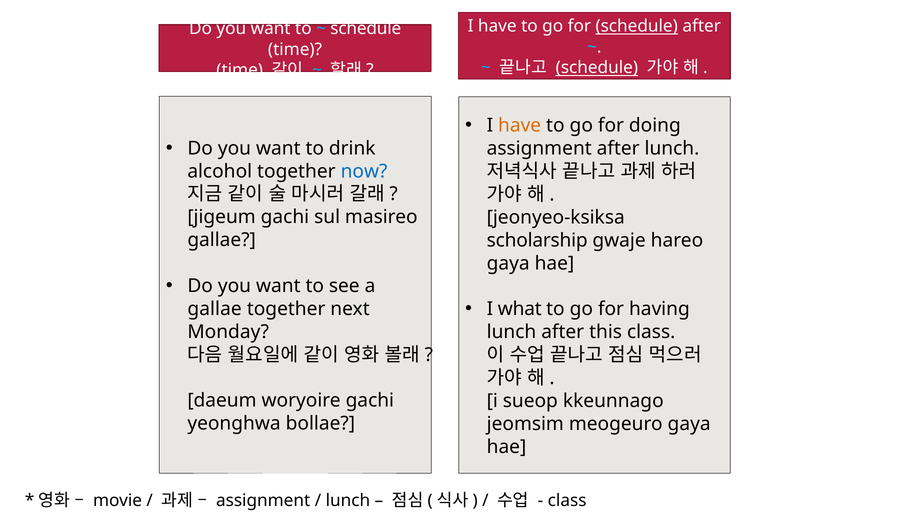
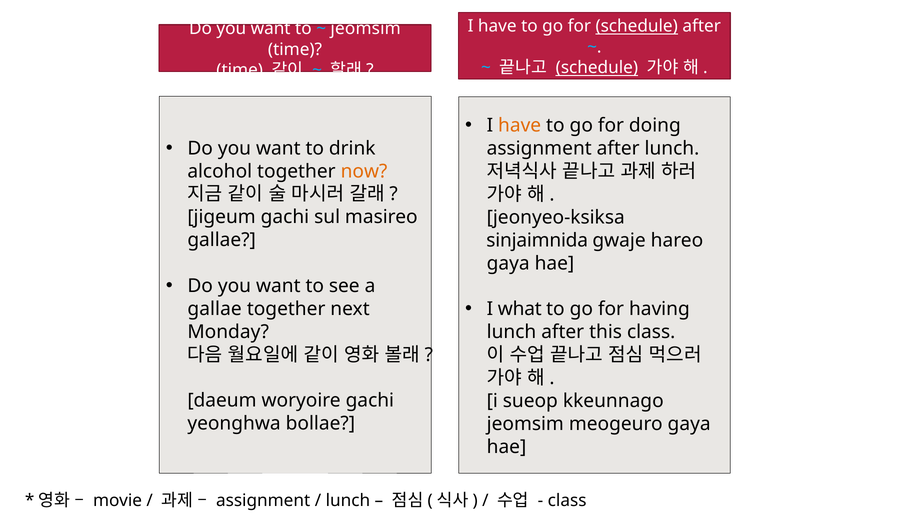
schedule: schedule -> jeomsim (366, 29)
now colour: blue -> orange (364, 171)
scholarship: scholarship -> sinjaimnida (537, 240)
